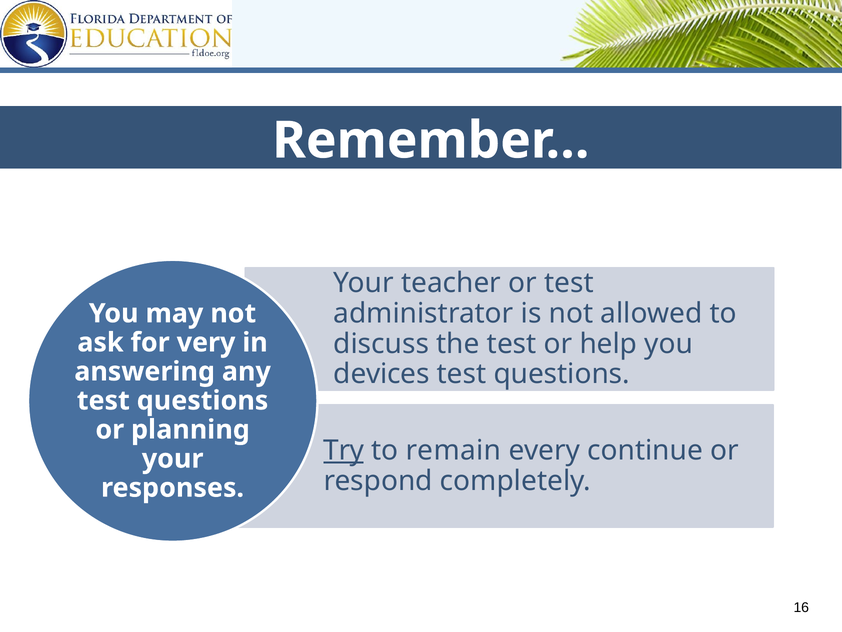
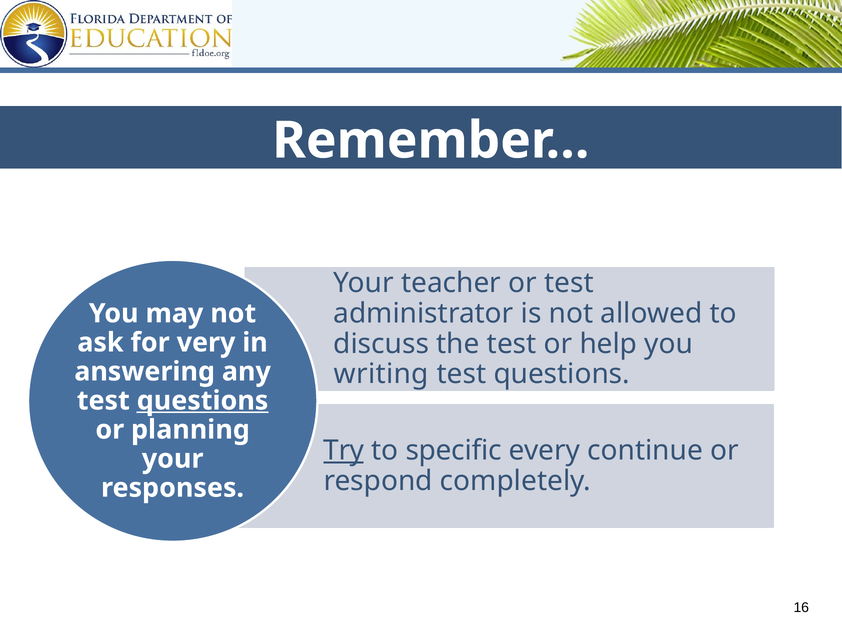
devices: devices -> writing (381, 374)
questions underline: none -> present (203, 400)
remain: remain -> specific (454, 450)
